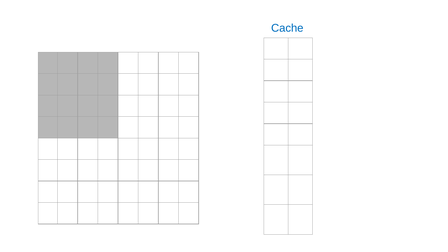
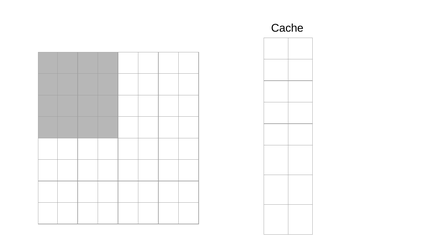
Cache colour: blue -> black (287, 28)
